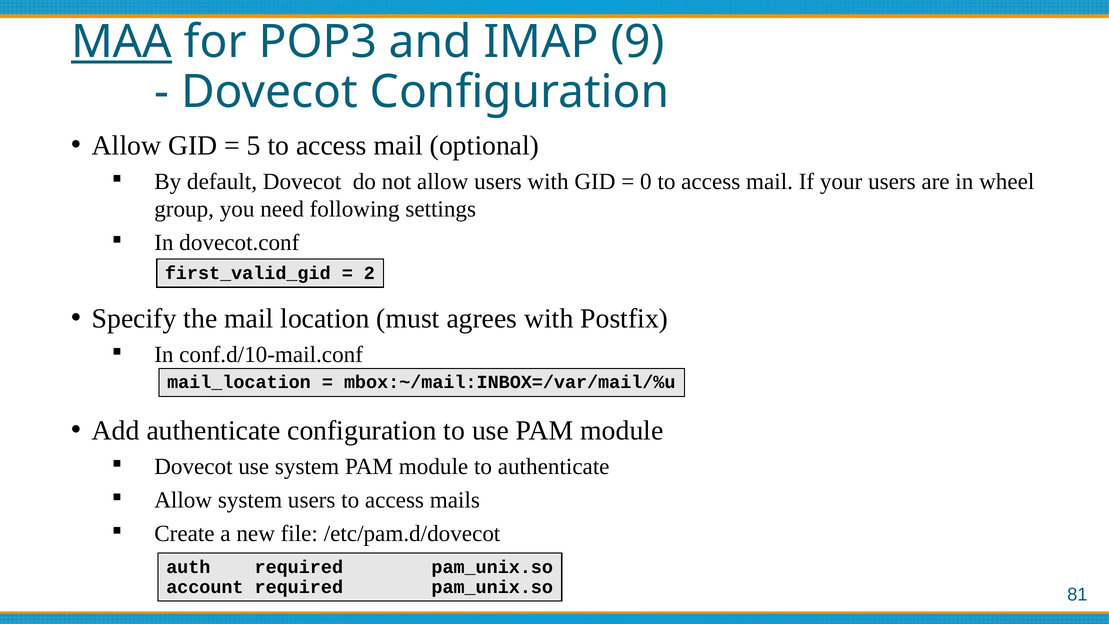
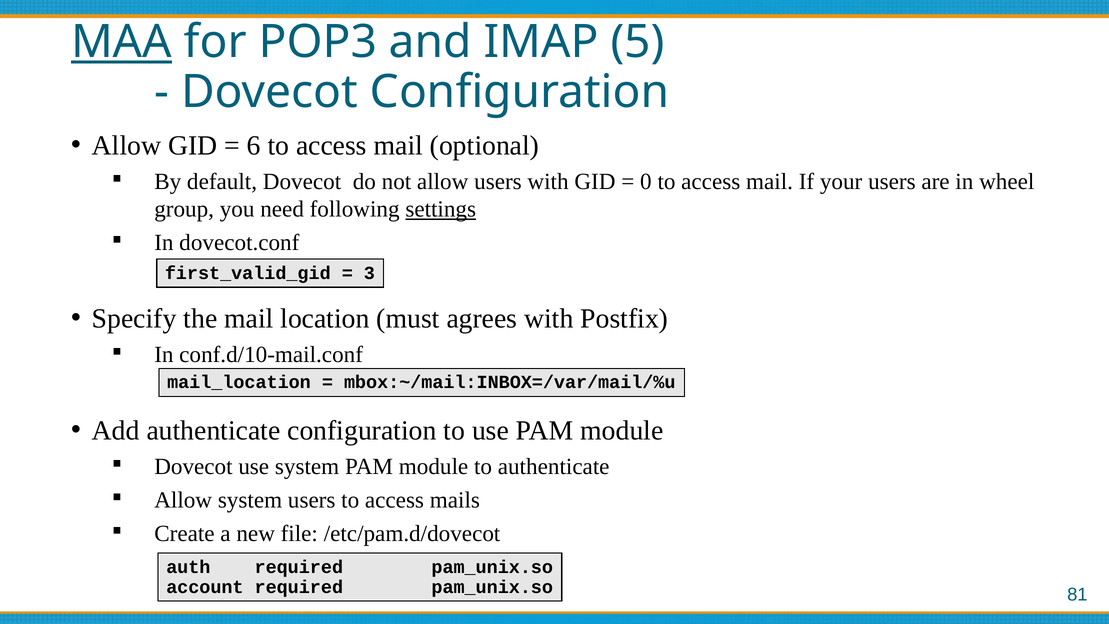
9: 9 -> 5 (638, 42)
5: 5 -> 6 (254, 146)
settings underline: none -> present (441, 209)
2: 2 -> 3 (369, 273)
